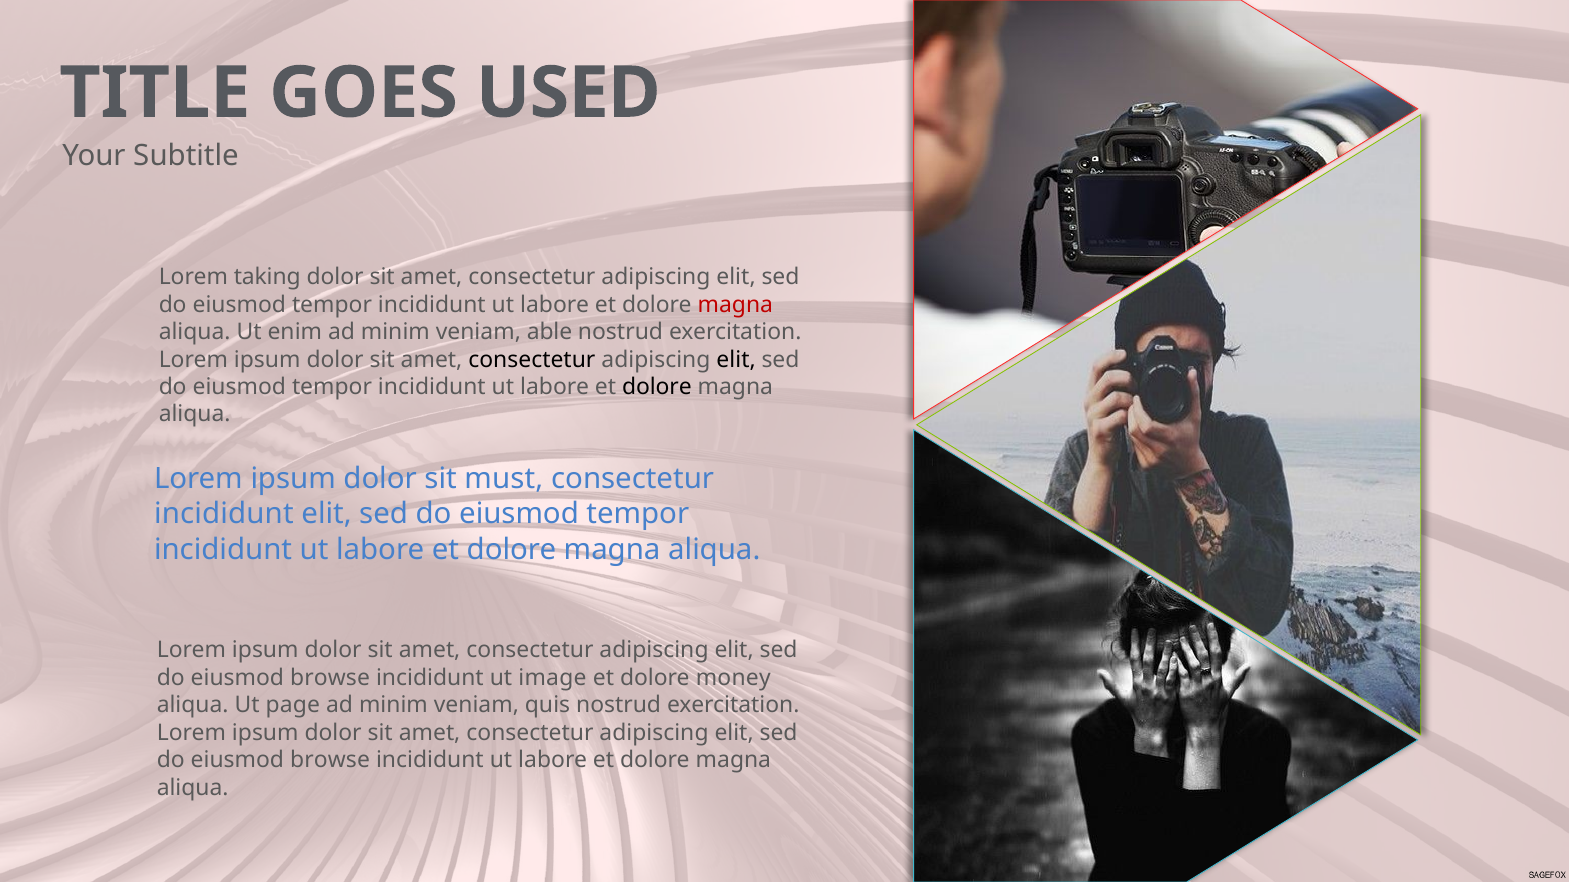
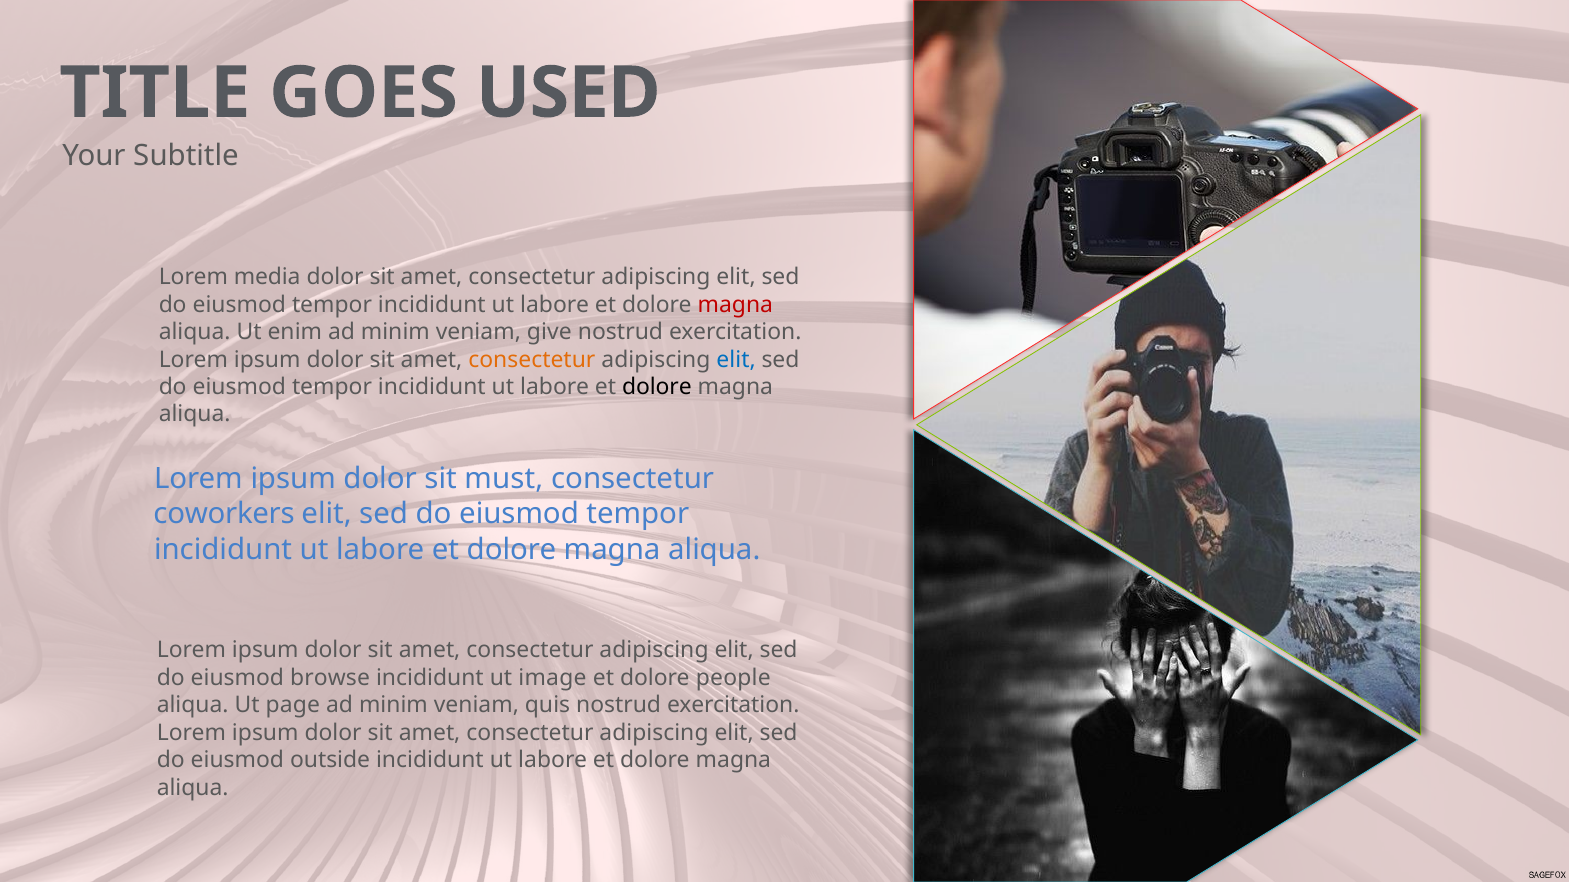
taking: taking -> media (267, 277)
able: able -> give (549, 332)
consectetur colour: black -> orange (532, 360)
elit colour: black -> blue (736, 360)
incididunt: incididunt -> coworkers (224, 514)
money: money -> people (733, 678)
browse: browse -> outside (330, 761)
